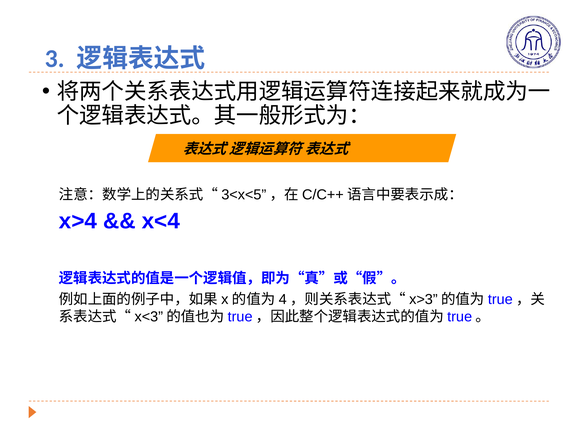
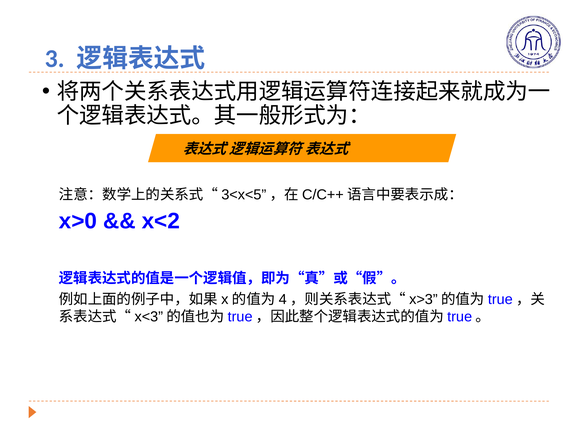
x>4: x>4 -> x>0 (78, 221)
x<4: x<4 -> x<2 (161, 221)
